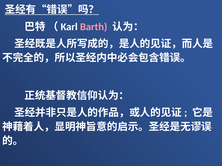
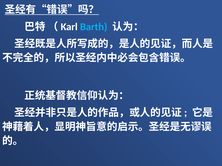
Barth colour: pink -> light blue (94, 27)
